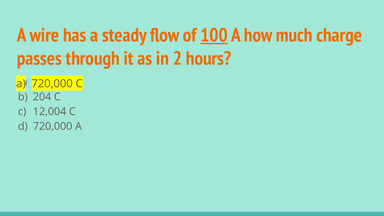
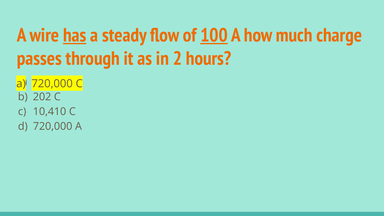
has underline: none -> present (75, 35)
204: 204 -> 202 (42, 97)
12,004: 12,004 -> 10,410 (50, 112)
